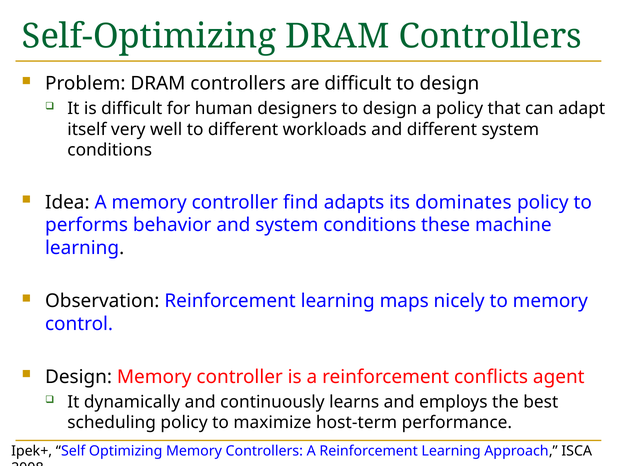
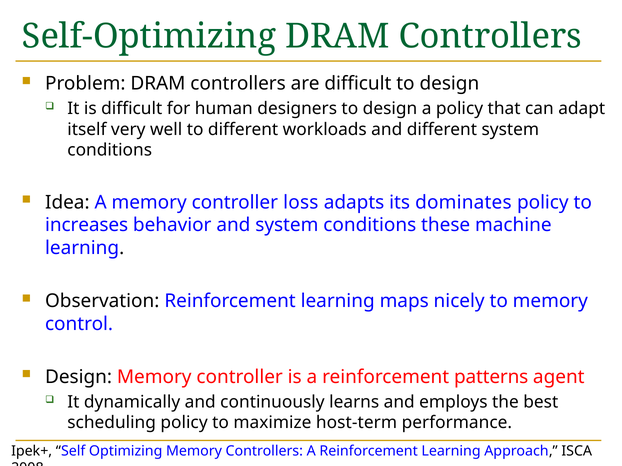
find: find -> loss (301, 203)
performs: performs -> increases (87, 225)
conflicts: conflicts -> patterns (491, 377)
